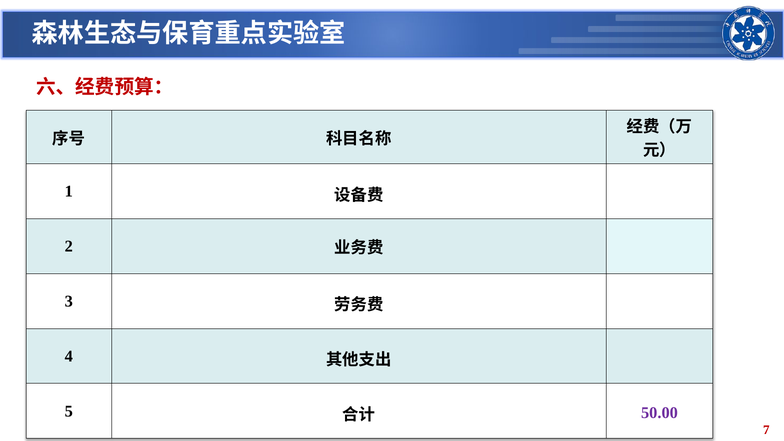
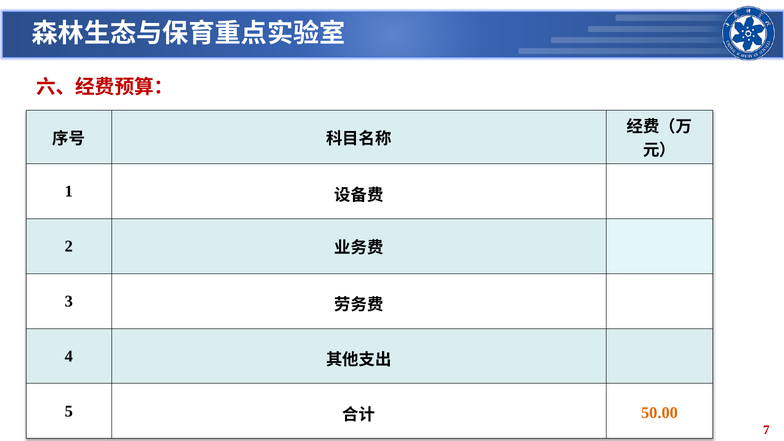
50.00 colour: purple -> orange (659, 413)
